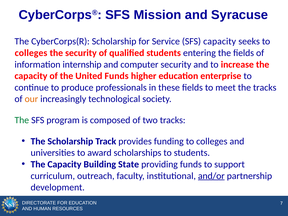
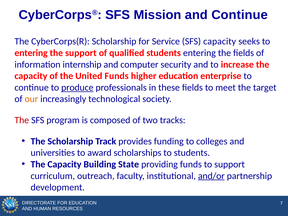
and Syracuse: Syracuse -> Continue (240, 15)
colleges: colleges -> entering (31, 53)
the security: security -> support (81, 53)
produce underline: none -> present (77, 88)
the tracks: tracks -> target (265, 88)
The colour: green -> red (22, 120)
